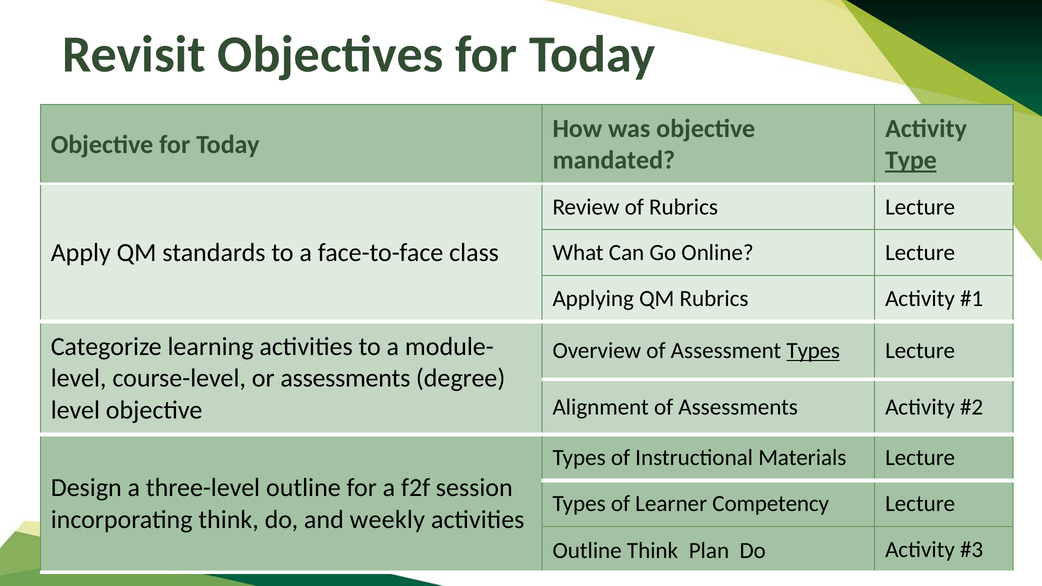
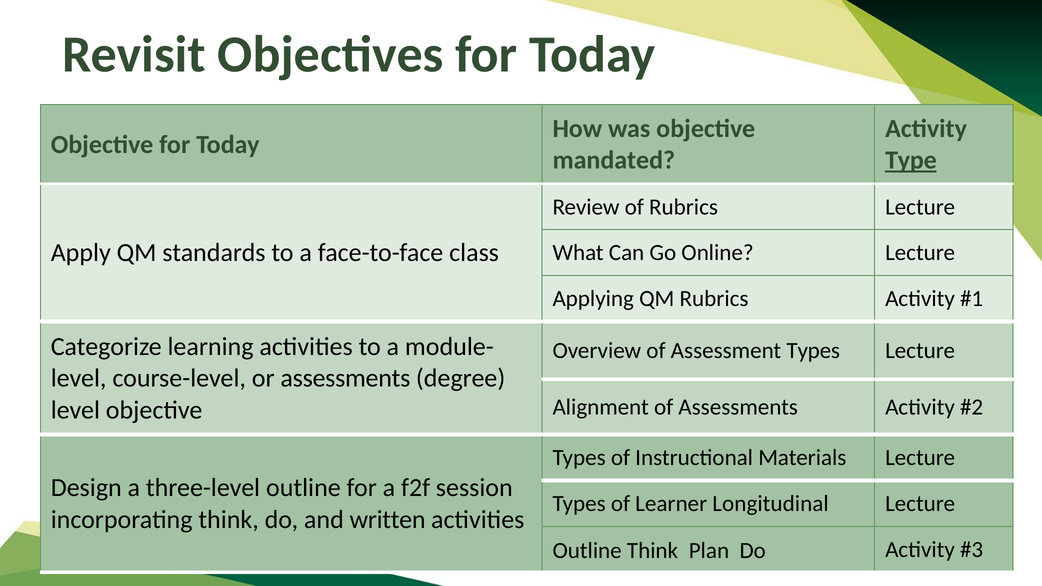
Types underline: present -> none (813, 351)
Competency: Competency -> Longitudinal (771, 504)
weekly: weekly -> written (388, 520)
